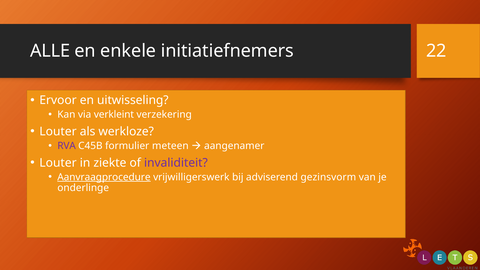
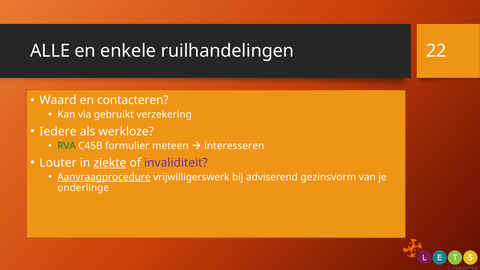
initiatiefnemers: initiatiefnemers -> ruilhandelingen (227, 51)
Ervoor: Ervoor -> Waard (58, 100)
uitwisseling: uitwisseling -> contacteren (133, 100)
verkleint: verkleint -> gebruikt (114, 115)
Louter: Louter -> Iedere (58, 131)
RVA colour: purple -> green (67, 146)
aangenamer: aangenamer -> interesseren (234, 146)
ziekte underline: none -> present (110, 163)
